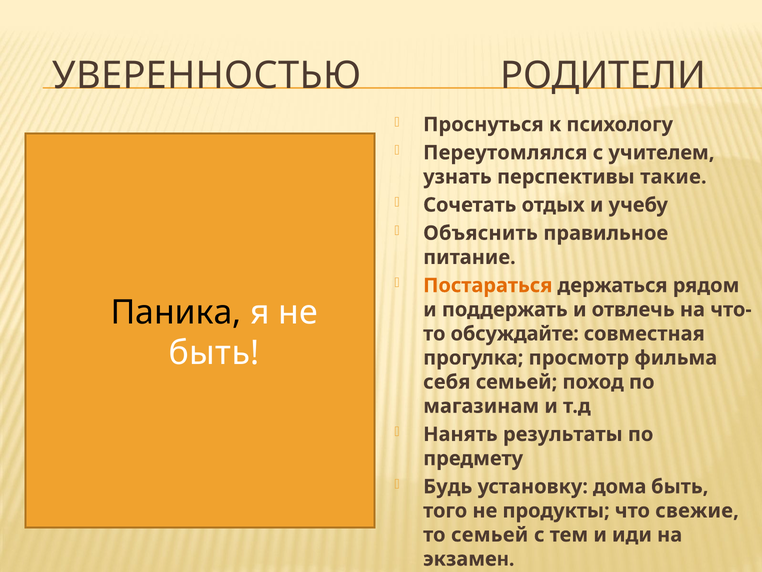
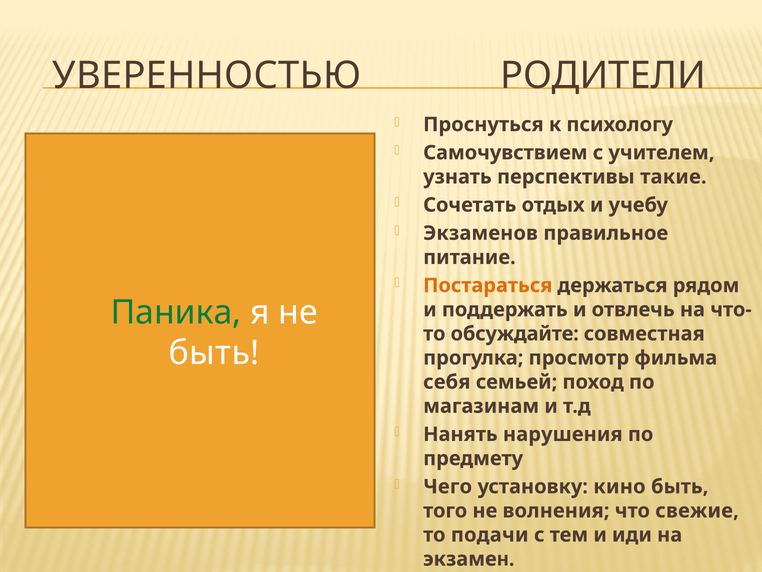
Переутомлялся: Переутомлялся -> Самочувствием (505, 153)
Объяснить: Объяснить -> Экзаменов (481, 233)
Паника colour: black -> green (176, 312)
результаты: результаты -> нарушения (563, 434)
Будь: Будь -> Чего (448, 486)
дома: дома -> кино (619, 486)
продукты: продукты -> волнения (556, 510)
то семьей: семьей -> подачи (490, 534)
